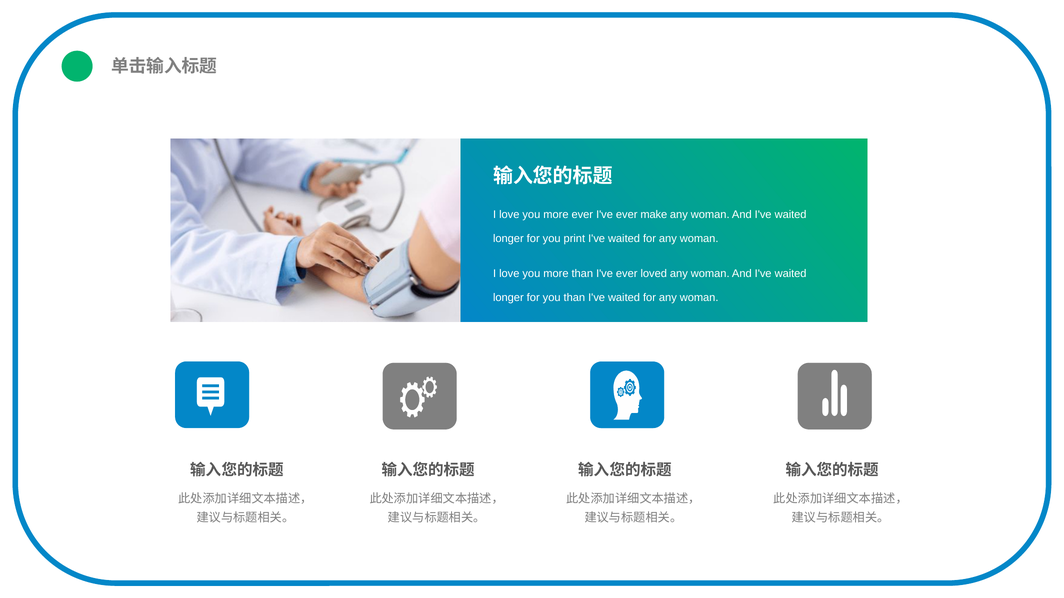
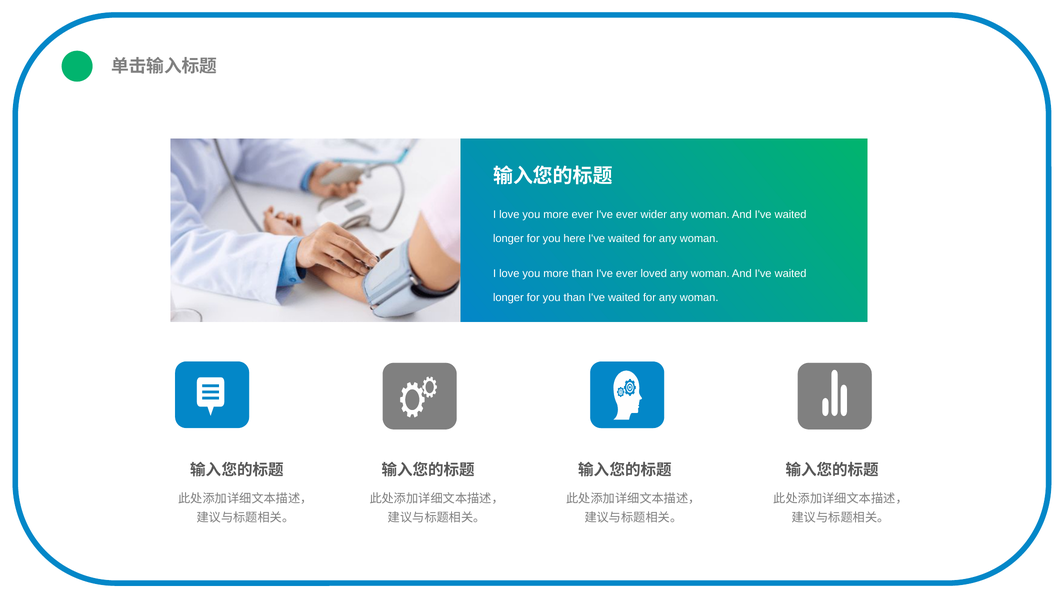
make: make -> wider (654, 215)
print: print -> here (574, 239)
